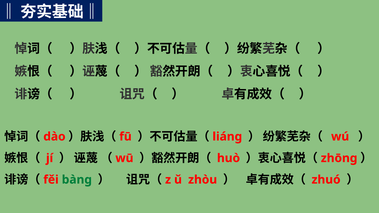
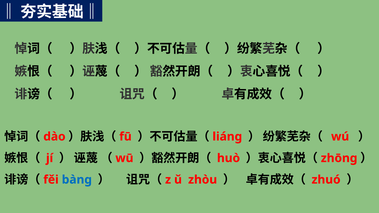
bàng colour: green -> blue (77, 180)
